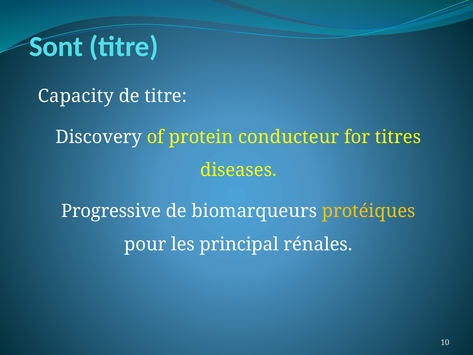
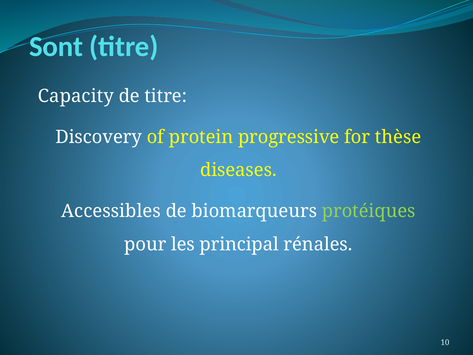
conducteur: conducteur -> progressive (289, 137)
titres: titres -> thèse (398, 137)
Progressive: Progressive -> Accessibles (111, 211)
protéiques colour: yellow -> light green (369, 211)
